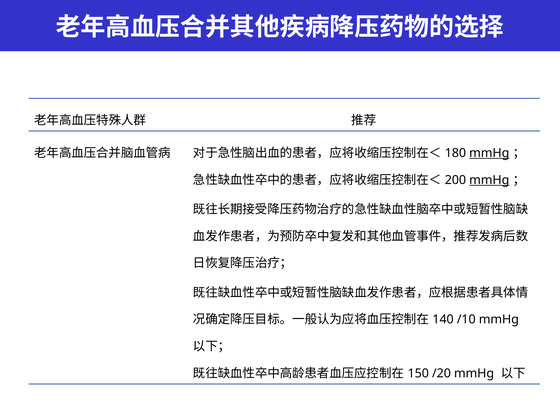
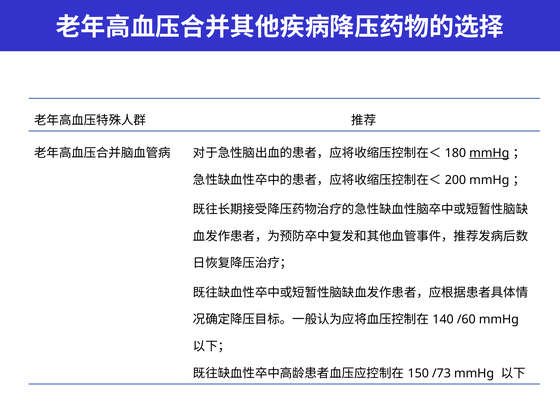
mmHg underline: present -> none (489, 180)
/10: /10 -> /60 (466, 320)
/20: /20 -> /73 (441, 373)
